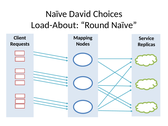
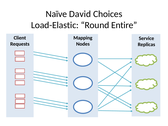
Load-About: Load-About -> Load-Elastic (55, 25)
Round Naïve: Naïve -> Entire (124, 25)
